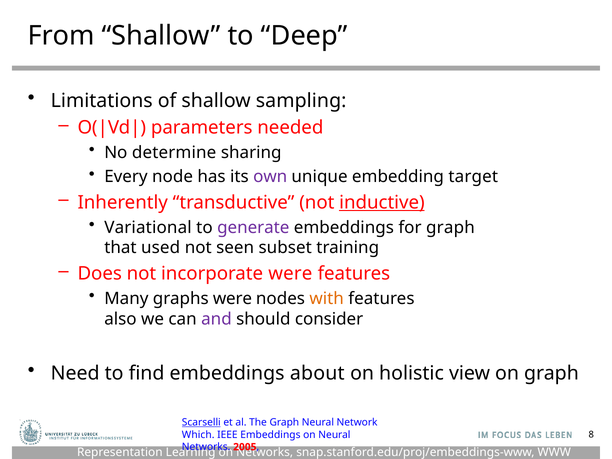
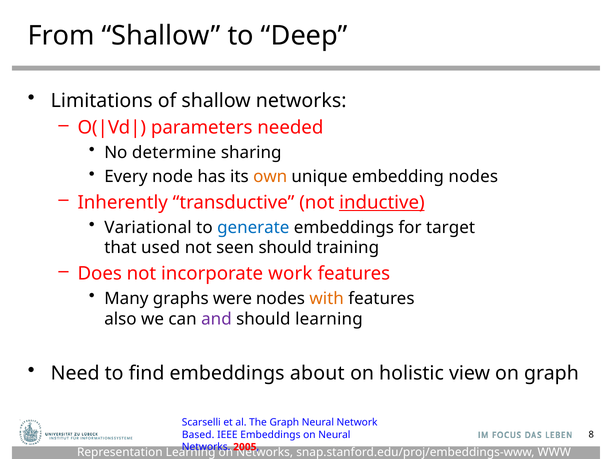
shallow sampling: sampling -> networks (301, 101)
own colour: purple -> orange (270, 177)
embedding target: target -> nodes (473, 177)
generate colour: purple -> blue (253, 227)
for graph: graph -> target (451, 227)
seen subset: subset -> should (285, 248)
incorporate were: were -> work (290, 273)
should consider: consider -> learning (329, 319)
Scarselli underline: present -> none (201, 422)
Which: Which -> Based (198, 435)
